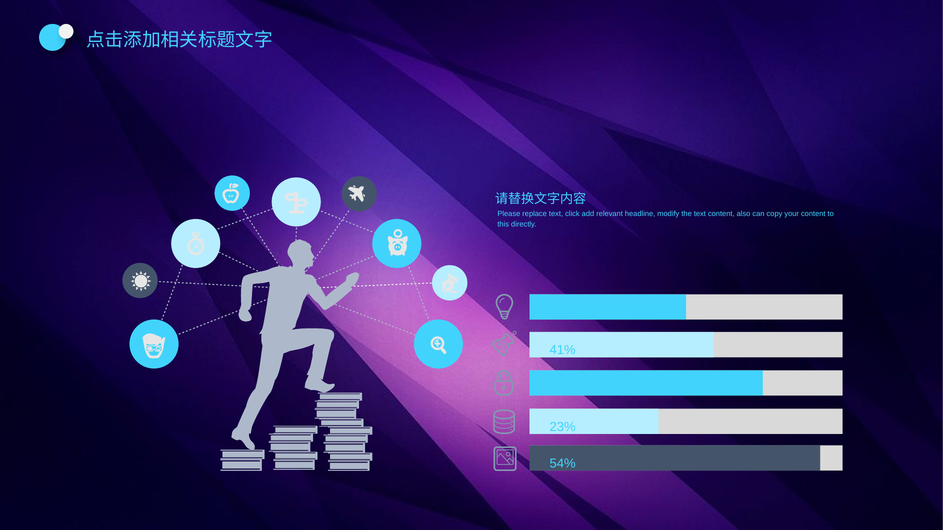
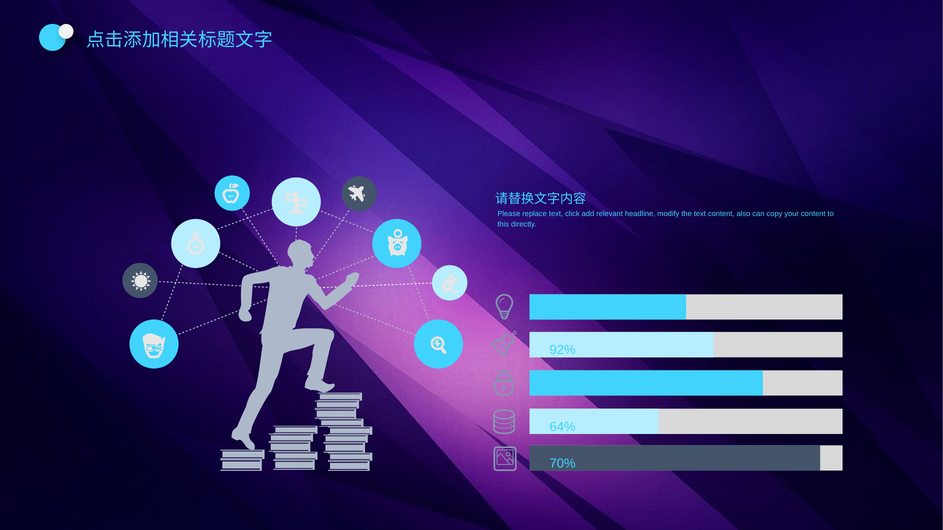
41%: 41% -> 92% (563, 350)
23%: 23% -> 64% (563, 427)
54%: 54% -> 70% (563, 464)
